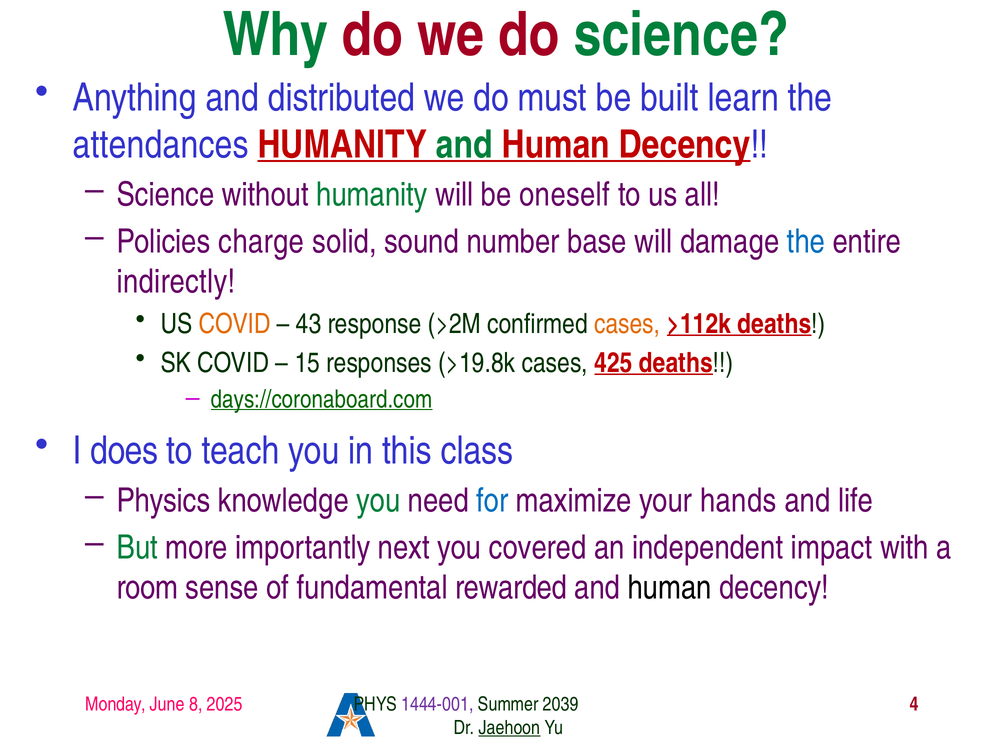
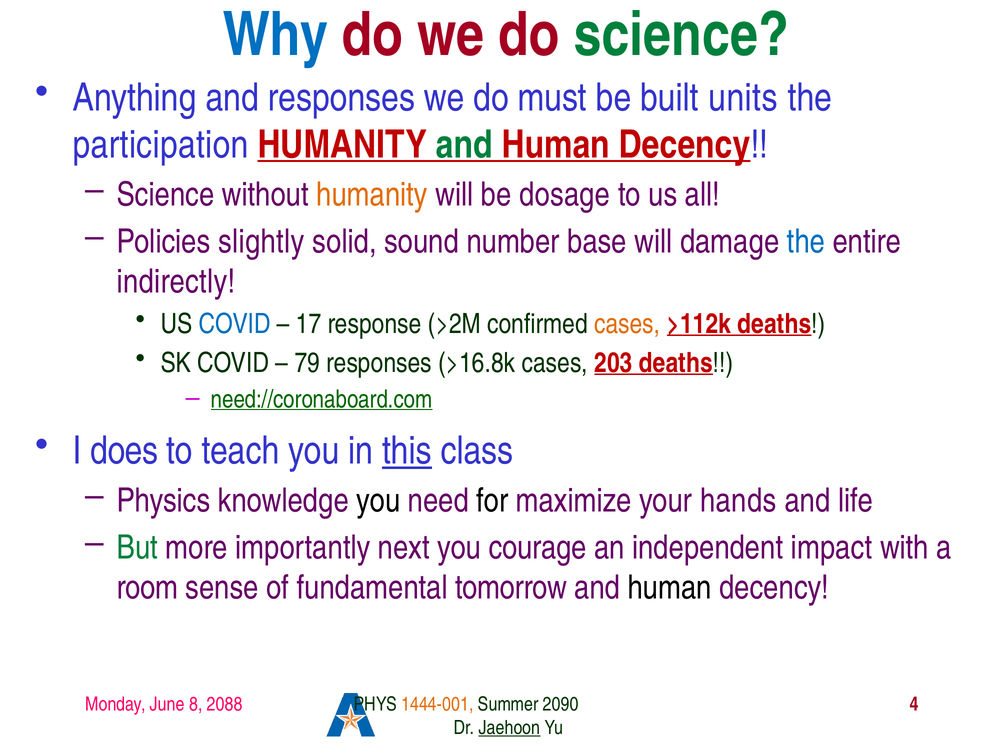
Why colour: green -> blue (275, 35)
and distributed: distributed -> responses (341, 98)
learn: learn -> units (743, 98)
attendances: attendances -> participation (161, 145)
humanity colour: green -> orange (372, 195)
oneself: oneself -> dosage (565, 195)
charge: charge -> slightly (261, 242)
COVID colour: orange -> blue (235, 324)
43: 43 -> 17 (309, 324)
15: 15 -> 79 (307, 363)
>19.8k: >19.8k -> >16.8k (477, 363)
425: 425 -> 203 (613, 363)
days://coronaboard.com: days://coronaboard.com -> need://coronaboard.com (322, 399)
this underline: none -> present (407, 451)
you colour: green -> black (378, 501)
for colour: blue -> black (492, 501)
covered: covered -> courage (538, 548)
rewarded: rewarded -> tomorrow (511, 588)
2025: 2025 -> 2088 (225, 704)
1444-001 colour: purple -> orange (437, 704)
2039: 2039 -> 2090 (561, 704)
